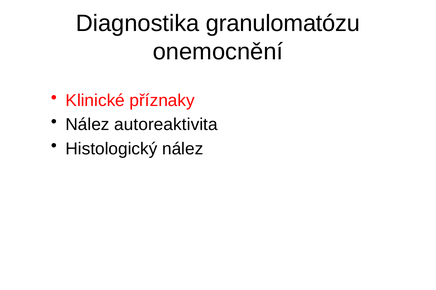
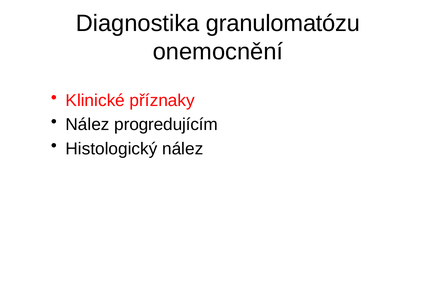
autoreaktivita: autoreaktivita -> progredujícím (166, 125)
